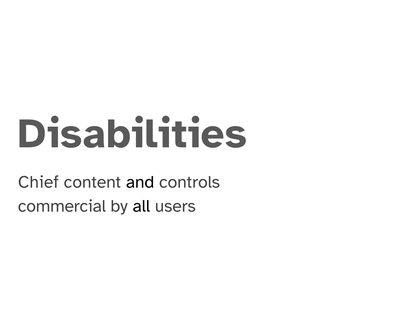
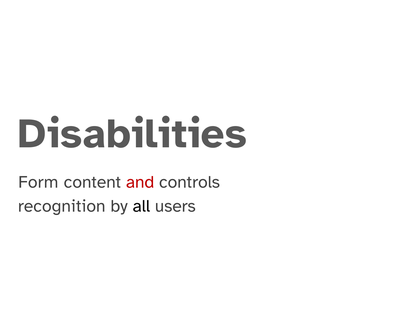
Chief: Chief -> Form (38, 182)
and colour: black -> red (140, 182)
commercial: commercial -> recognition (62, 206)
